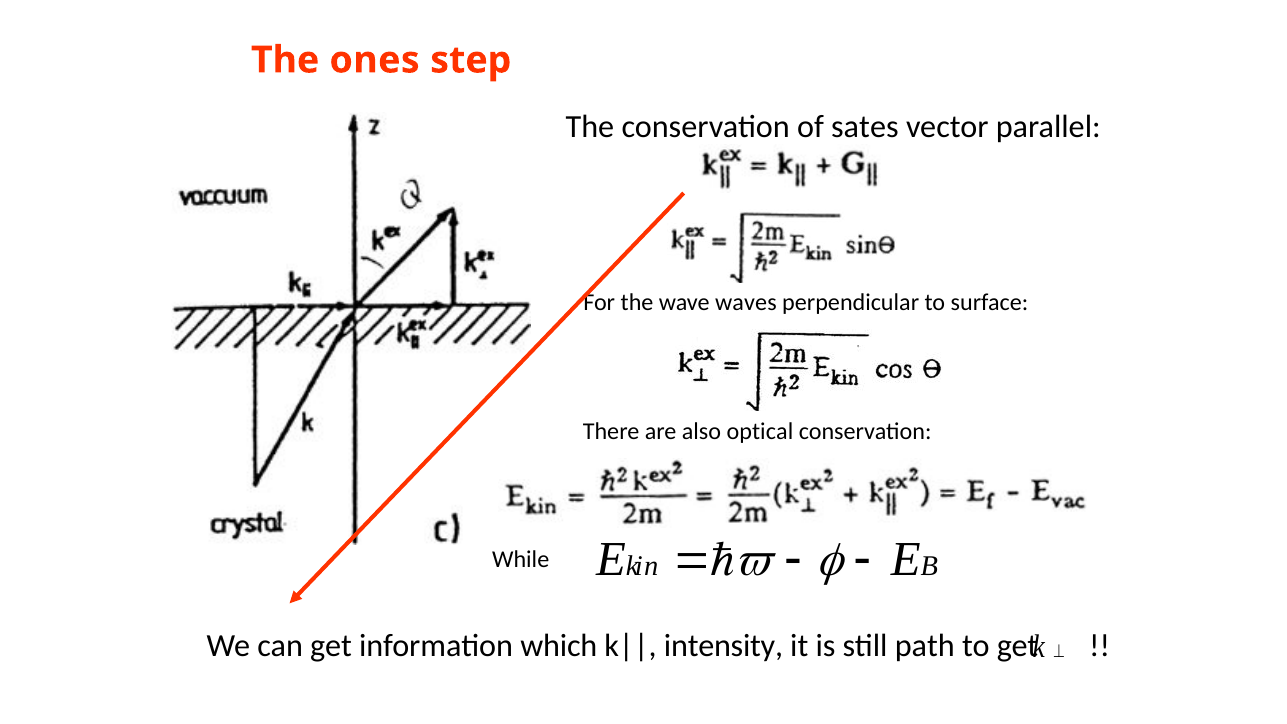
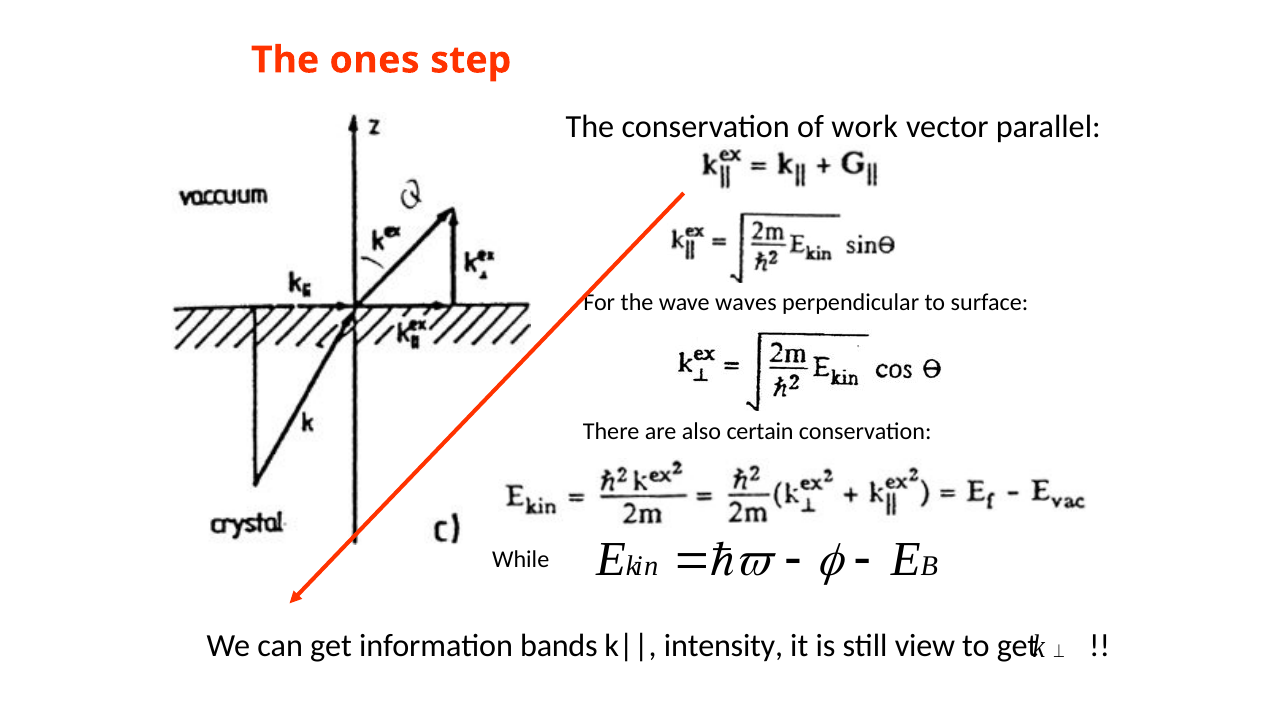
sates: sates -> work (865, 127)
optical: optical -> certain (760, 431)
which: which -> bands (559, 646)
path: path -> view (925, 646)
